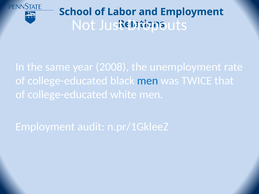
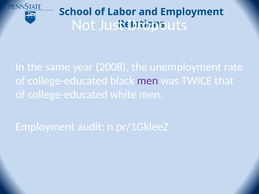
men colour: blue -> purple (148, 81)
